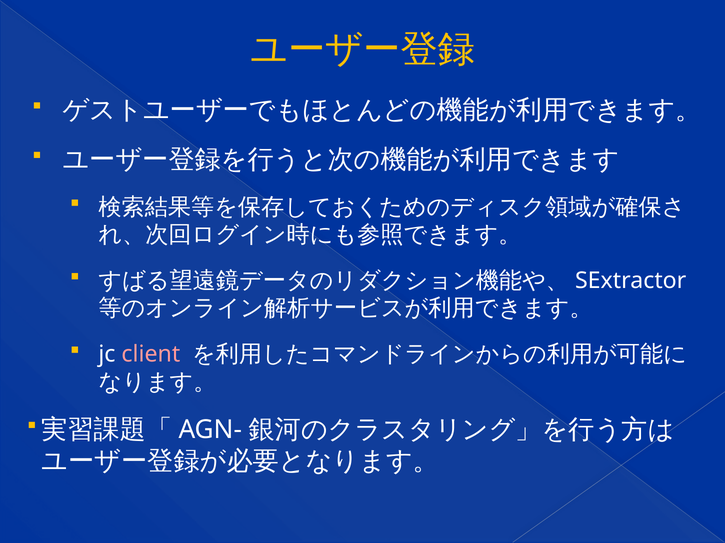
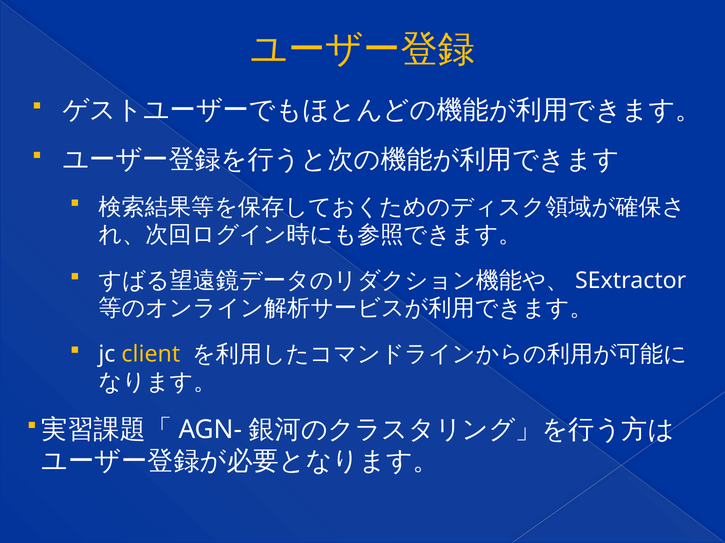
client colour: pink -> yellow (151, 355)
